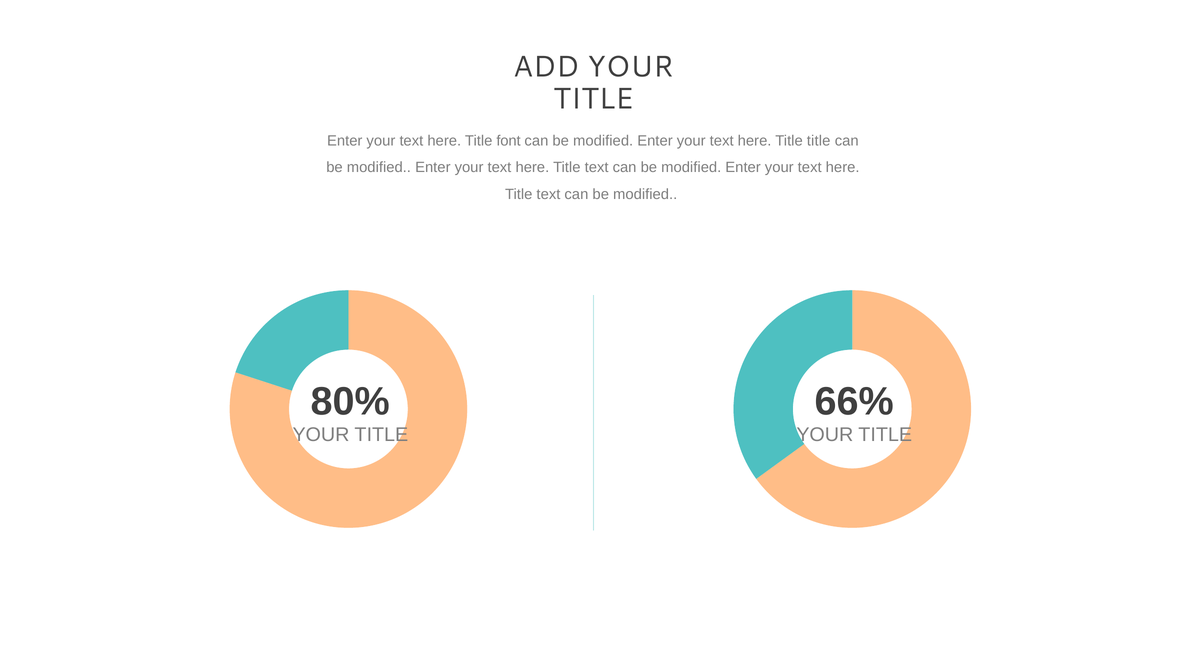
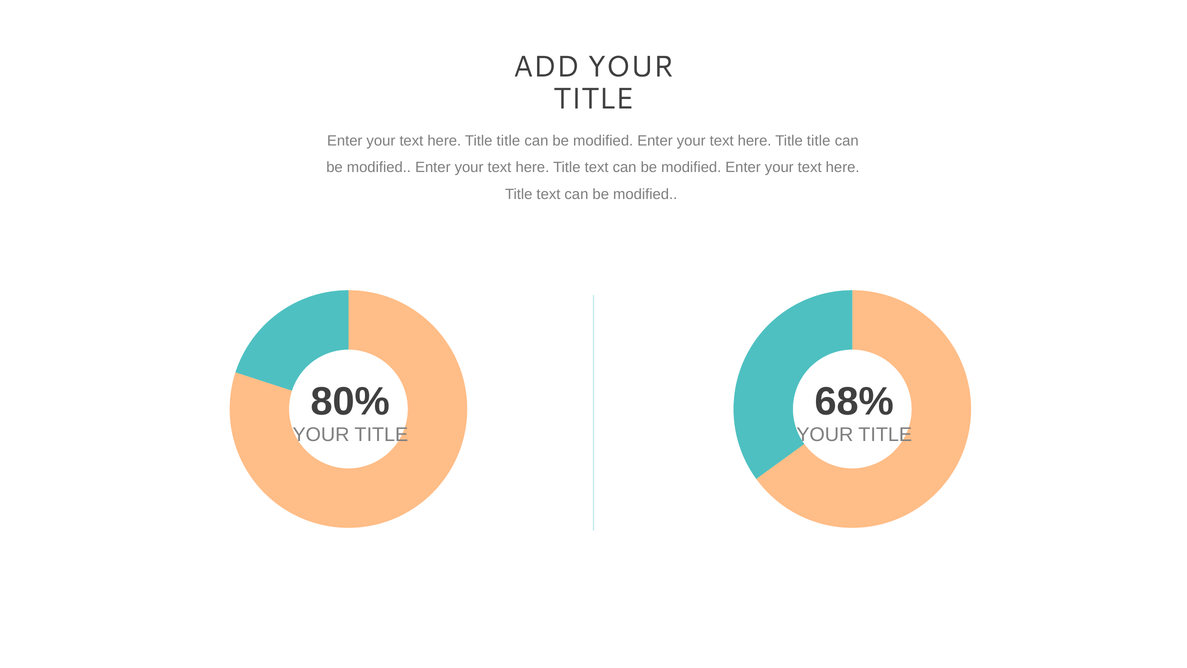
font: font -> title (508, 141)
66%: 66% -> 68% (854, 401)
